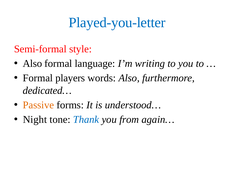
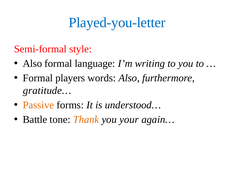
dedicated…: dedicated… -> gratitude… (47, 91)
Night: Night -> Battle (35, 120)
Thank colour: blue -> orange (86, 120)
from: from -> your (129, 120)
